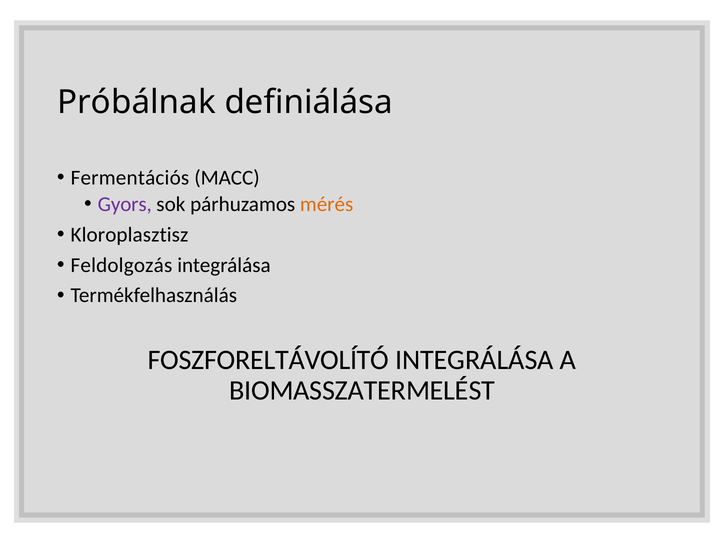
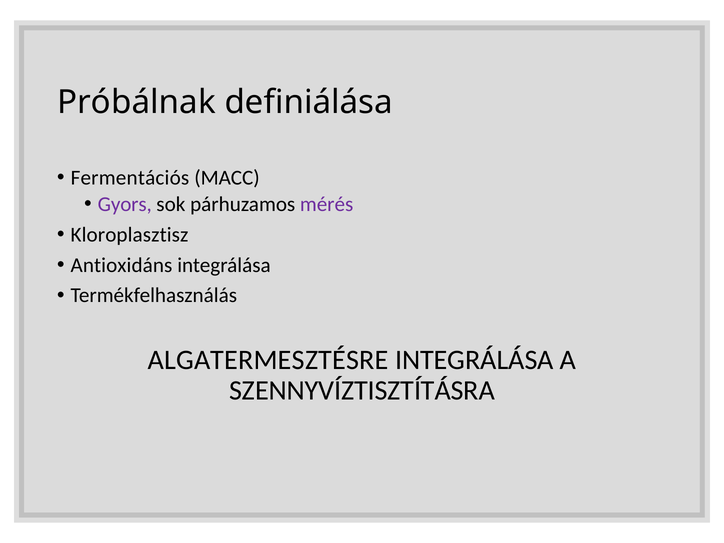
mérés colour: orange -> purple (327, 204)
Feldolgozás: Feldolgozás -> Antioxidáns (121, 265)
FOSZFORELTÁVOLÍTÓ: FOSZFORELTÁVOLÍTÓ -> ALGATERMESZTÉSRE (268, 360)
BIOMASSZATERMELÉST: BIOMASSZATERMELÉST -> SZENNYVÍZTISZTÍTÁSRA (362, 390)
